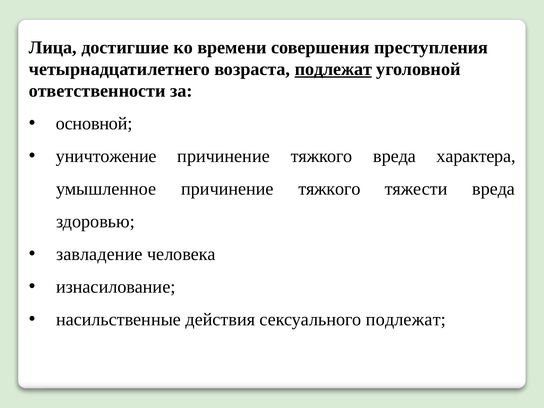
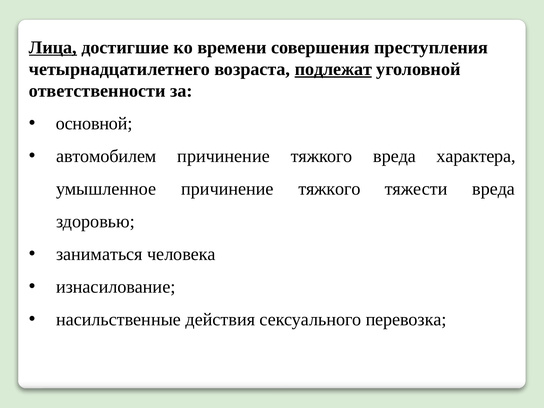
Лица underline: none -> present (53, 47)
уничтожение: уничтожение -> автомобилем (106, 156)
завладение: завладение -> заниматься (99, 254)
сексуального подлежат: подлежат -> перевозка (406, 319)
